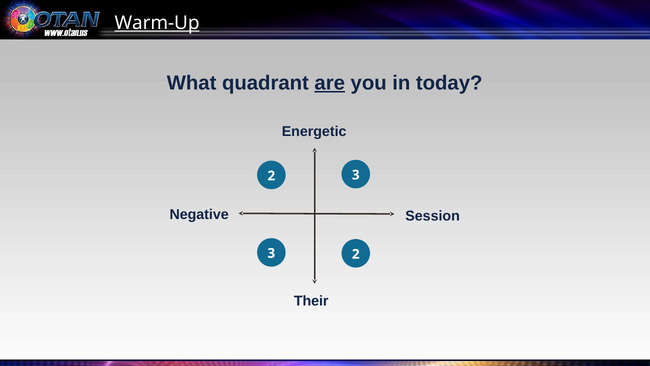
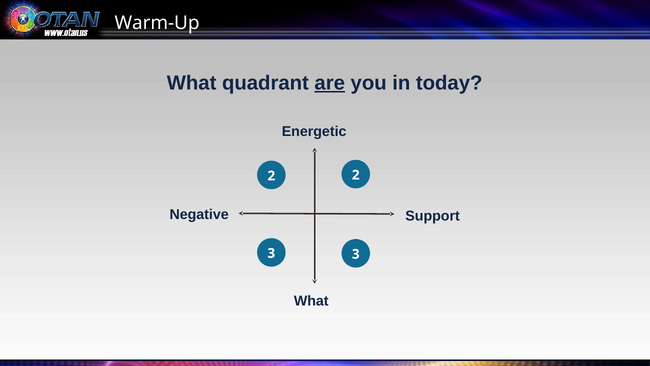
Warm-Up underline: present -> none (157, 23)
2 3: 3 -> 2 (356, 175)
Session: Session -> Support (433, 216)
3 2: 2 -> 3 (356, 254)
Their: Their -> What (311, 301)
